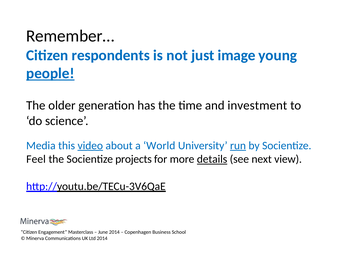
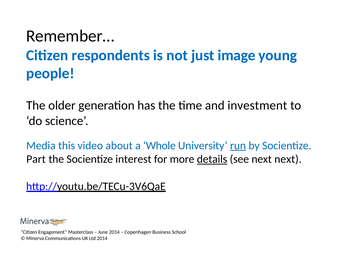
people underline: present -> none (50, 73)
video underline: present -> none (90, 145)
World: World -> Whole (159, 145)
Feel: Feel -> Part (36, 159)
projects: projects -> interest (133, 159)
next view: view -> next (288, 159)
